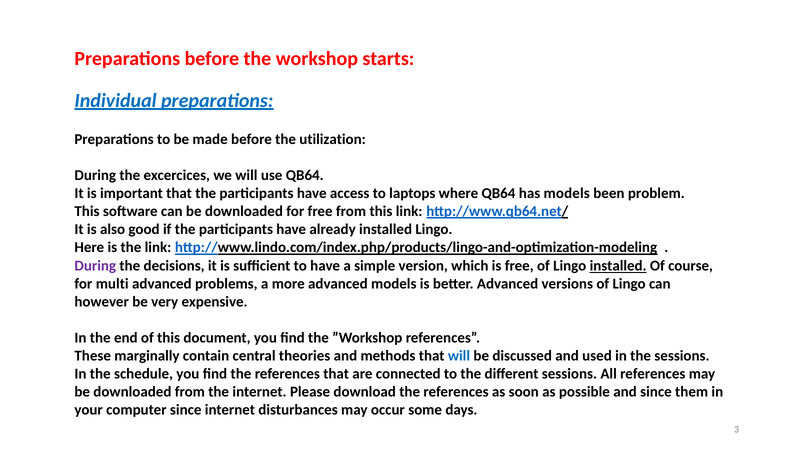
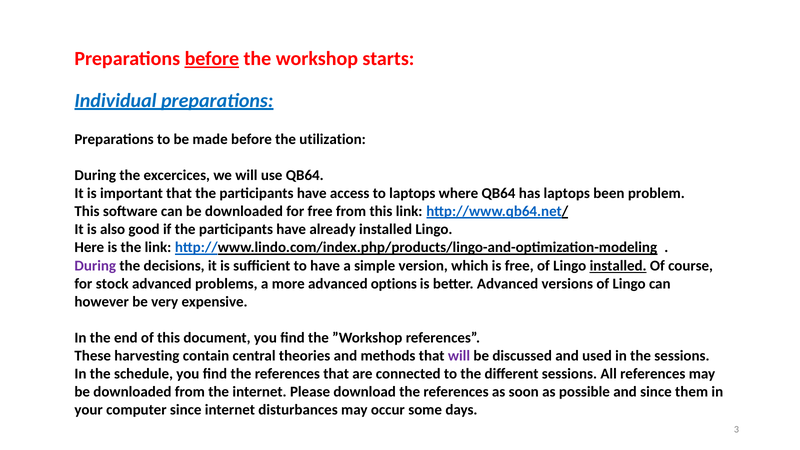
before underline: none -> present (212, 59)
has models: models -> laptops (567, 193)
multi: multi -> stock (112, 284)
advanced models: models -> options (394, 284)
marginally: marginally -> harvesting (147, 356)
will colour: blue -> purple (459, 356)
